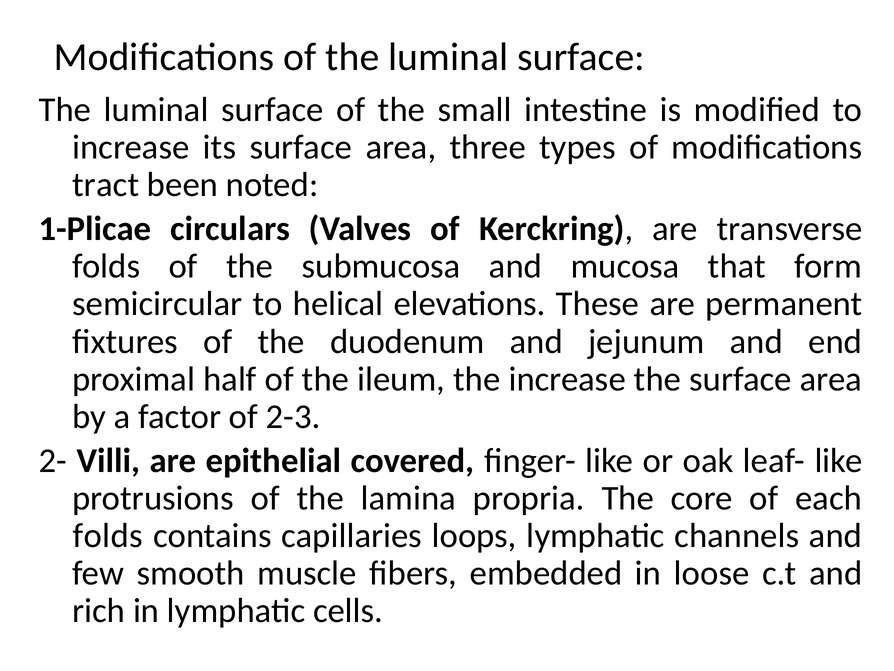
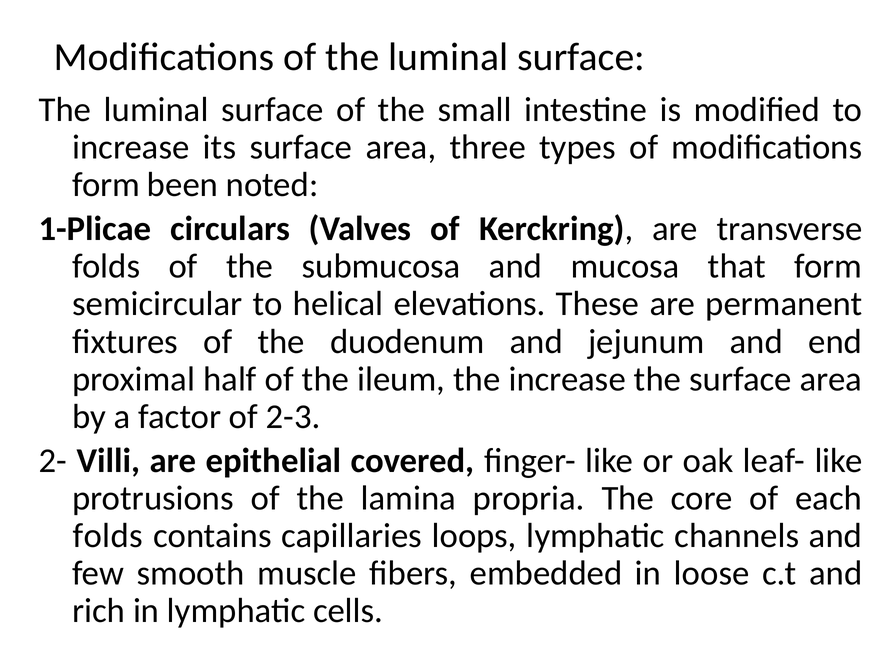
tract: tract -> form (106, 185)
